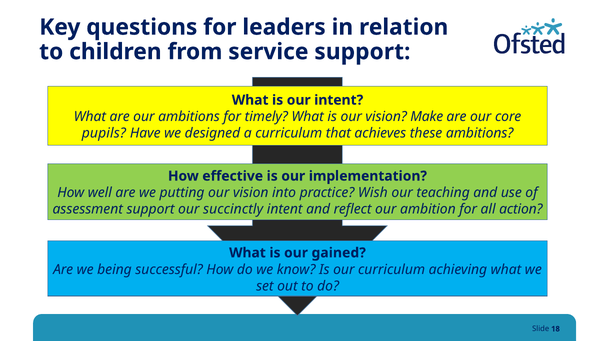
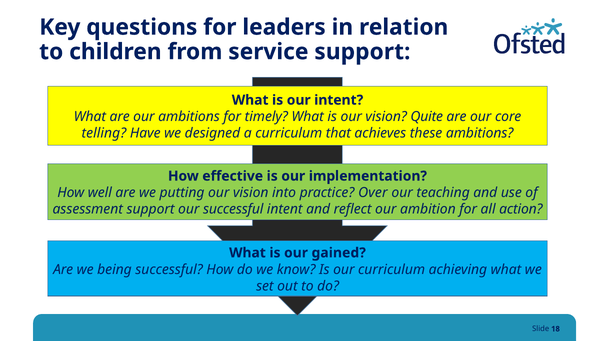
Make: Make -> Quite (427, 117)
pupils: pupils -> telling (104, 133)
Wish: Wish -> Over (373, 193)
our succinctly: succinctly -> successful (233, 209)
